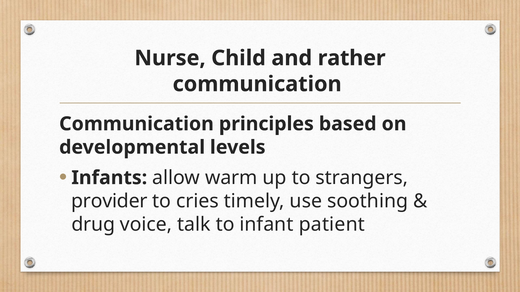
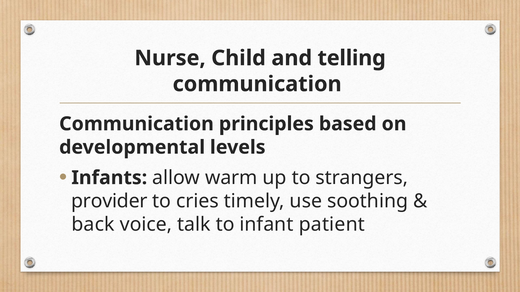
rather: rather -> telling (352, 58)
drug: drug -> back (93, 225)
